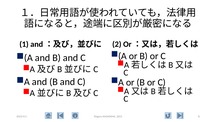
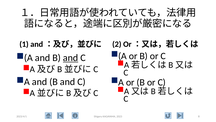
and underline: none -> present (71, 58)
